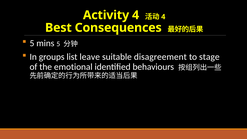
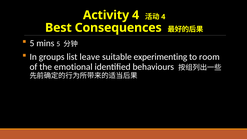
disagreement: disagreement -> experimenting (160, 57)
stage: stage -> room (209, 57)
